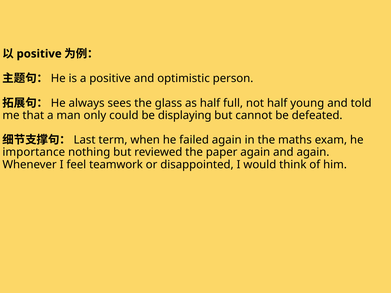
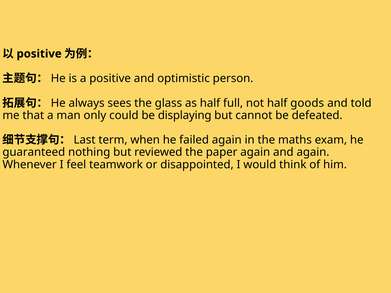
young: young -> goods (307, 103)
importance: importance -> guaranteed (34, 152)
